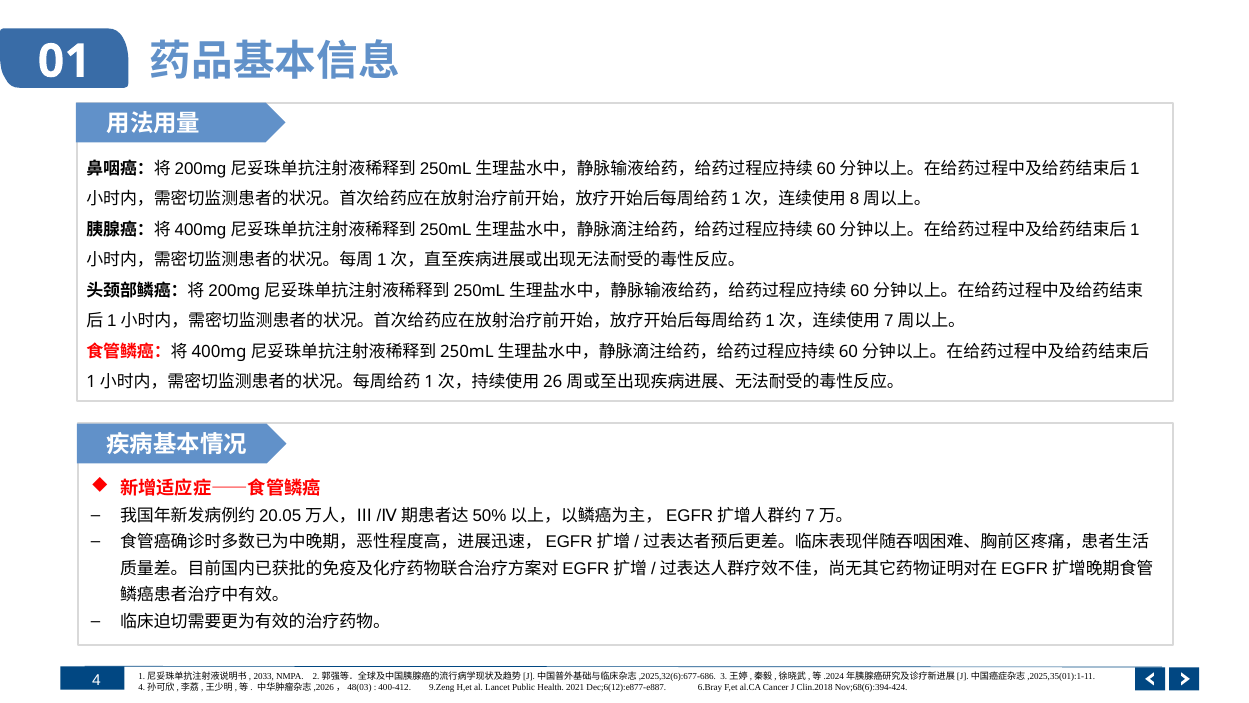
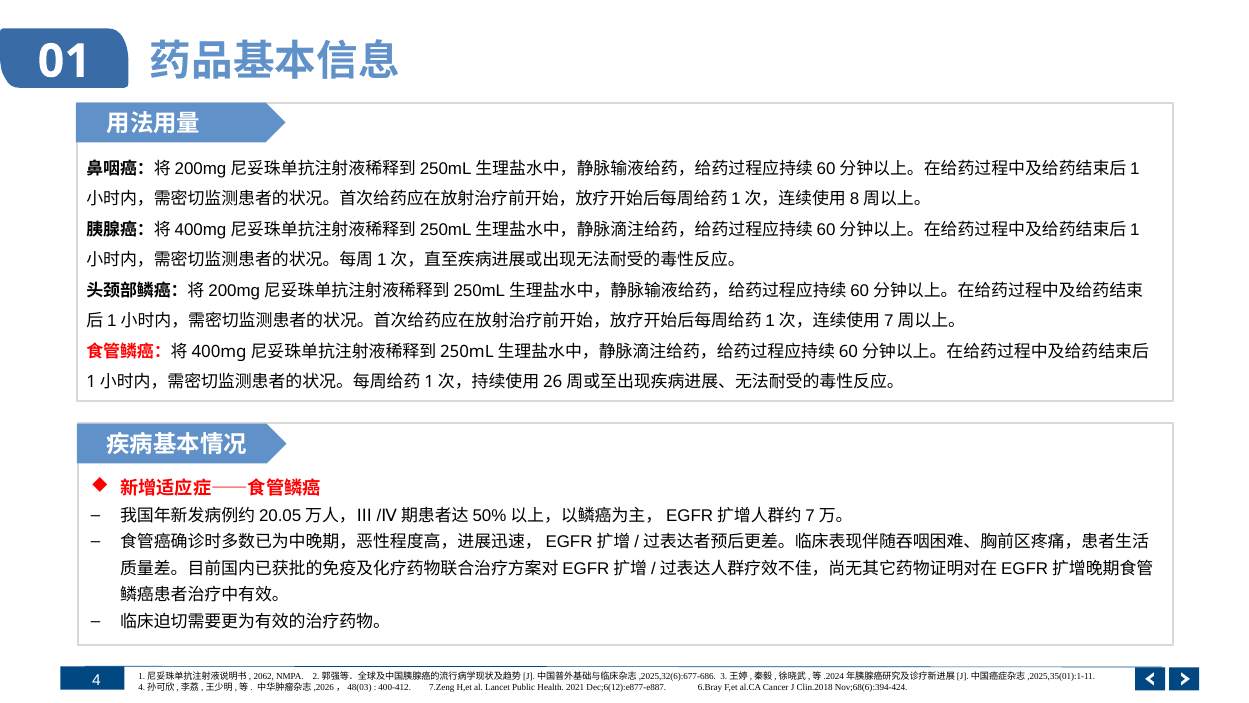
2033: 2033 -> 2062 (264, 676)
9.Zeng: 9.Zeng -> 7.Zeng (442, 687)
